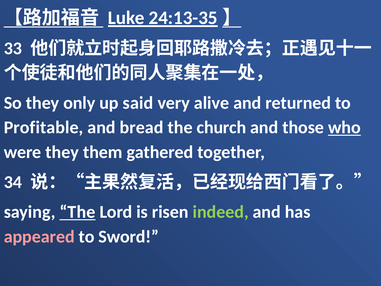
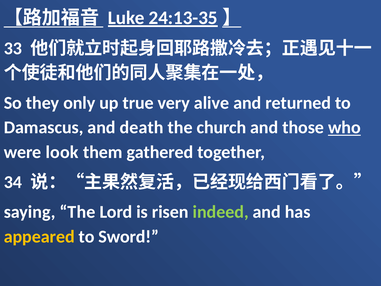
said: said -> true (138, 103)
Profitable: Profitable -> Damascus (44, 127)
bread: bread -> death (142, 127)
were they: they -> look (62, 152)
The underline: present -> none (77, 212)
appeared colour: pink -> yellow (39, 236)
